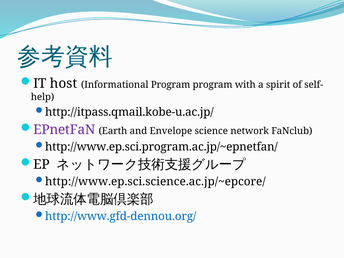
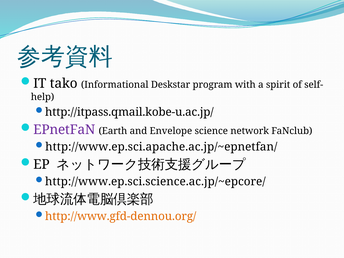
host: host -> tako (64, 83)
Informational Program: Program -> Deskstar (171, 85)
http://www.ep.sci.program.ac.jp/~epnetfan/: http://www.ep.sci.program.ac.jp/~epnetfan/ -> http://www.ep.sci.apache.ac.jp/~epnetfan/ (161, 147)
http://www.gfd-dennou.org/ colour: blue -> orange (121, 216)
